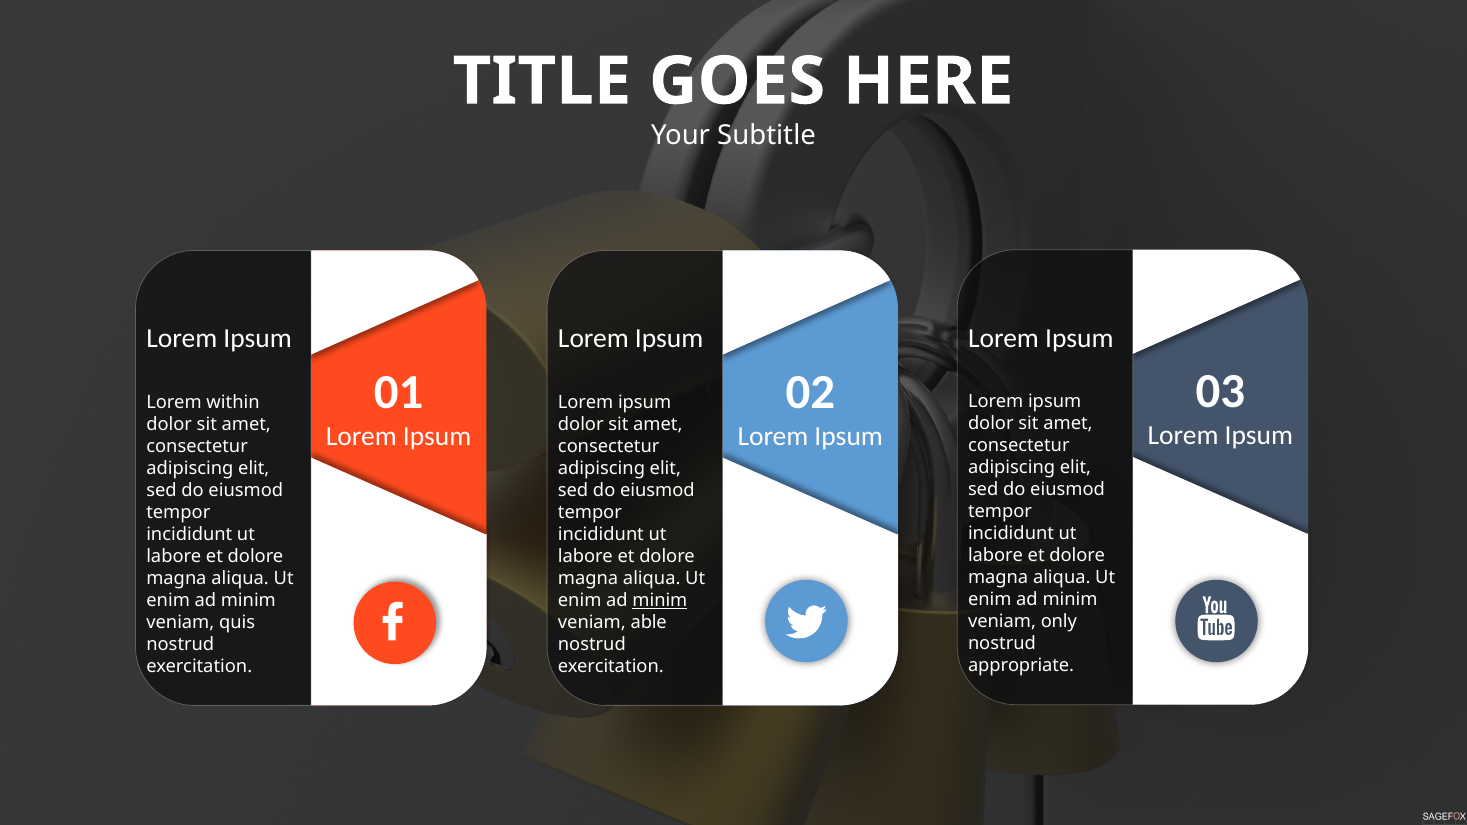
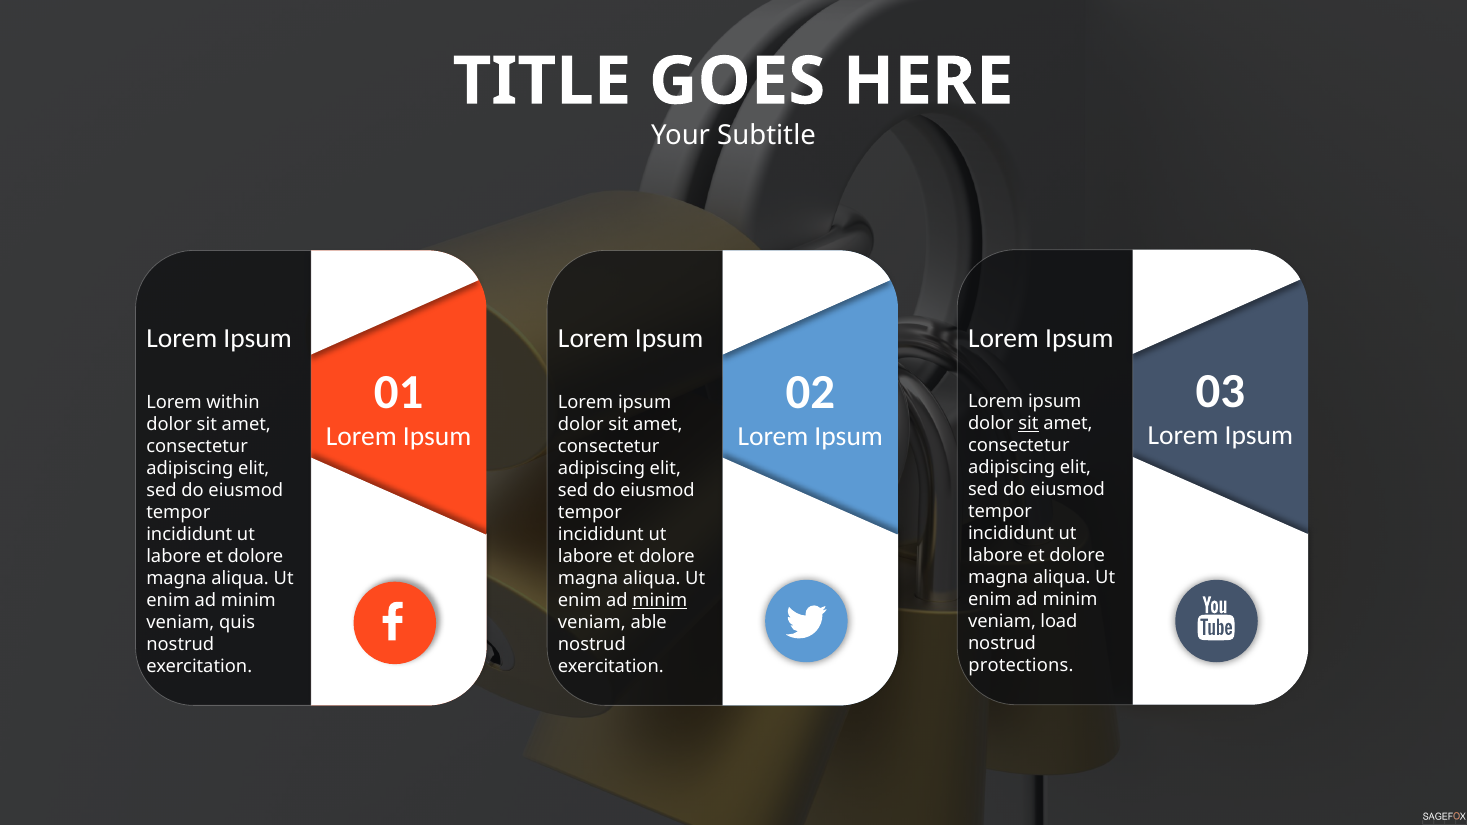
sit underline: none -> present (1028, 424)
only: only -> load (1059, 622)
appropriate: appropriate -> protections (1021, 666)
